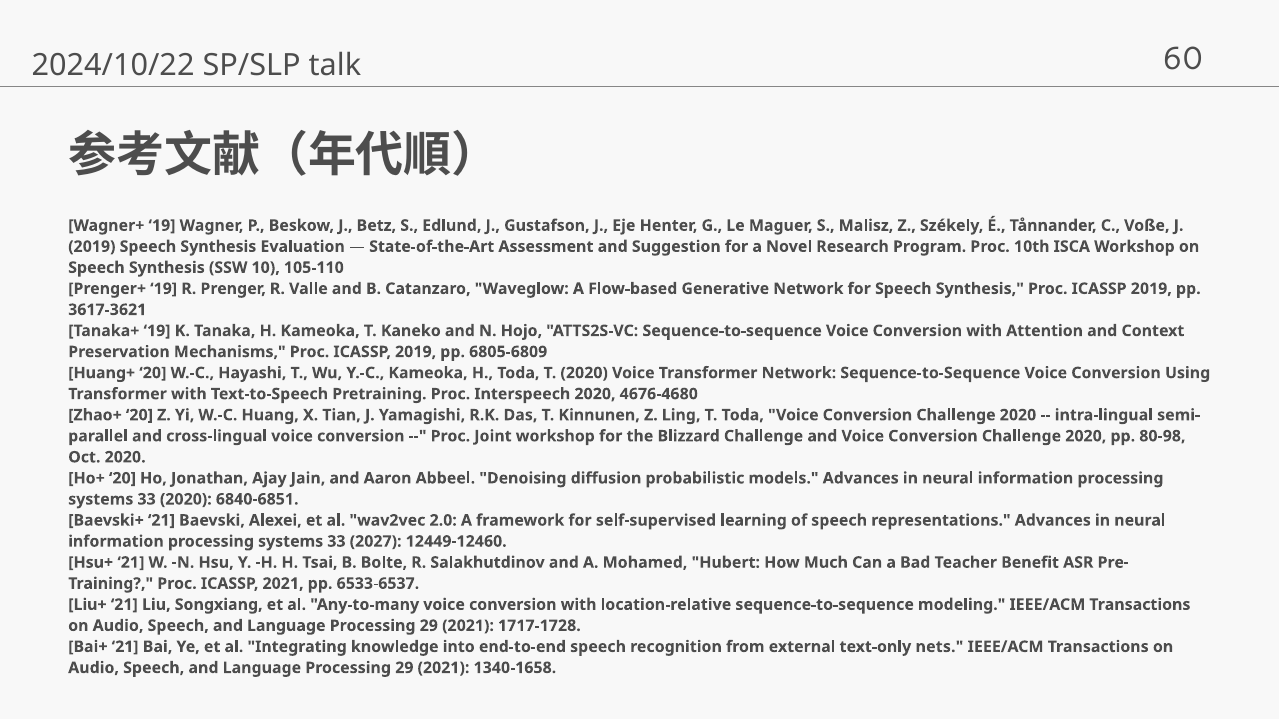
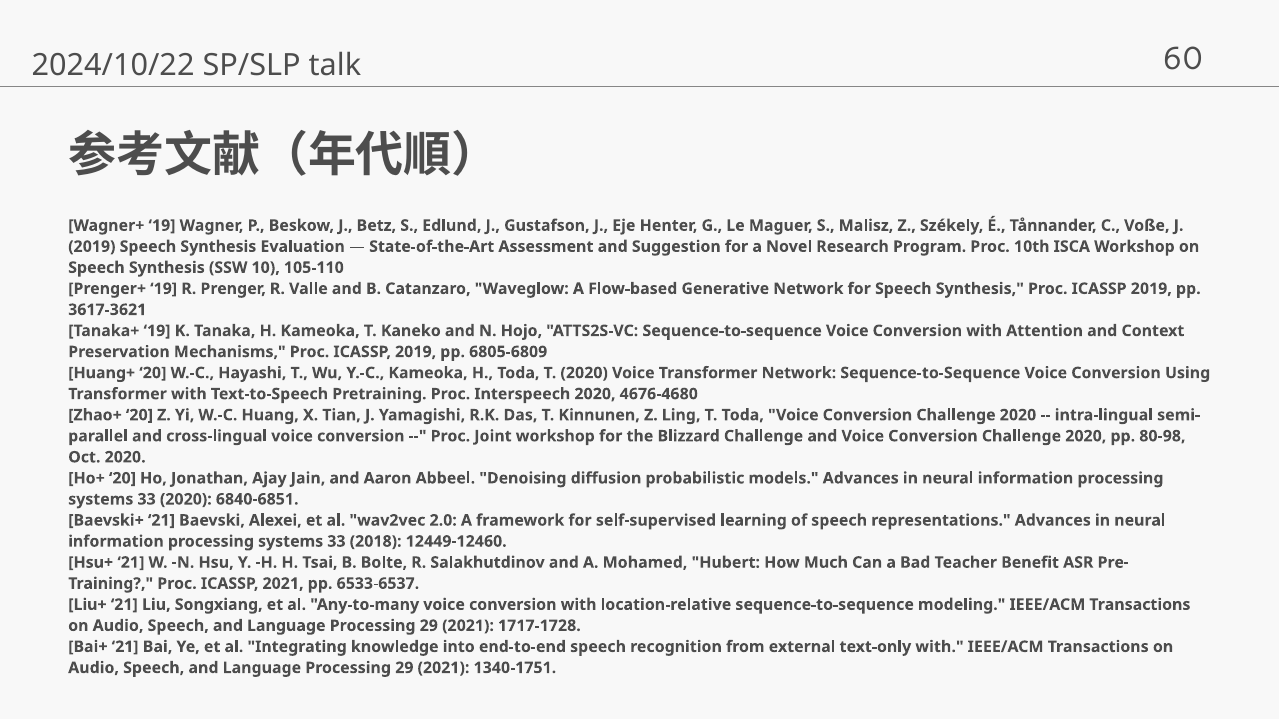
2027: 2027 -> 2018 (376, 542)
text-only nets: nets -> with (939, 647)
1340-1658: 1340-1658 -> 1340-1751 (515, 668)
